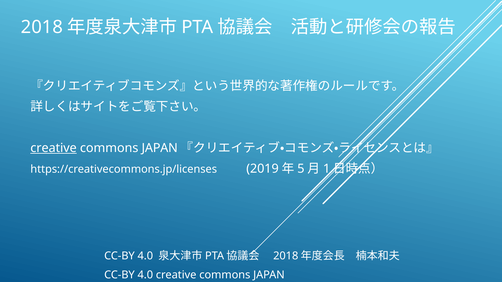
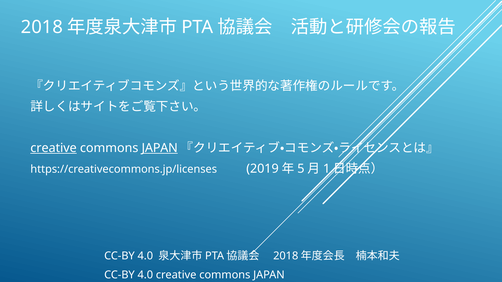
JAPAN underline: none -> present (160, 148)
